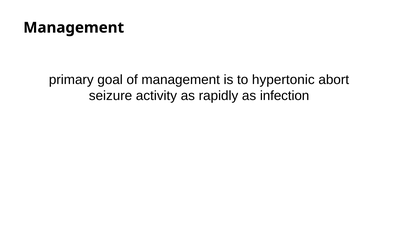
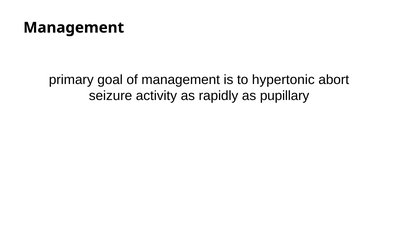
infection: infection -> pupillary (285, 96)
